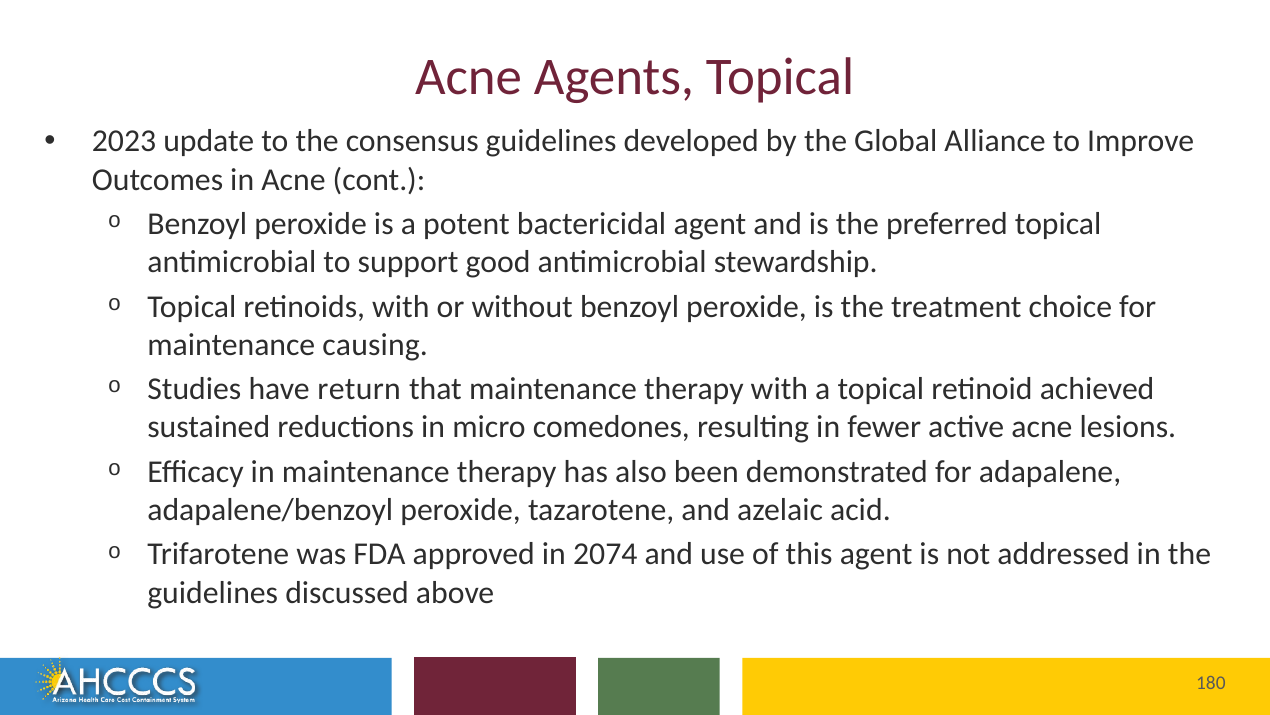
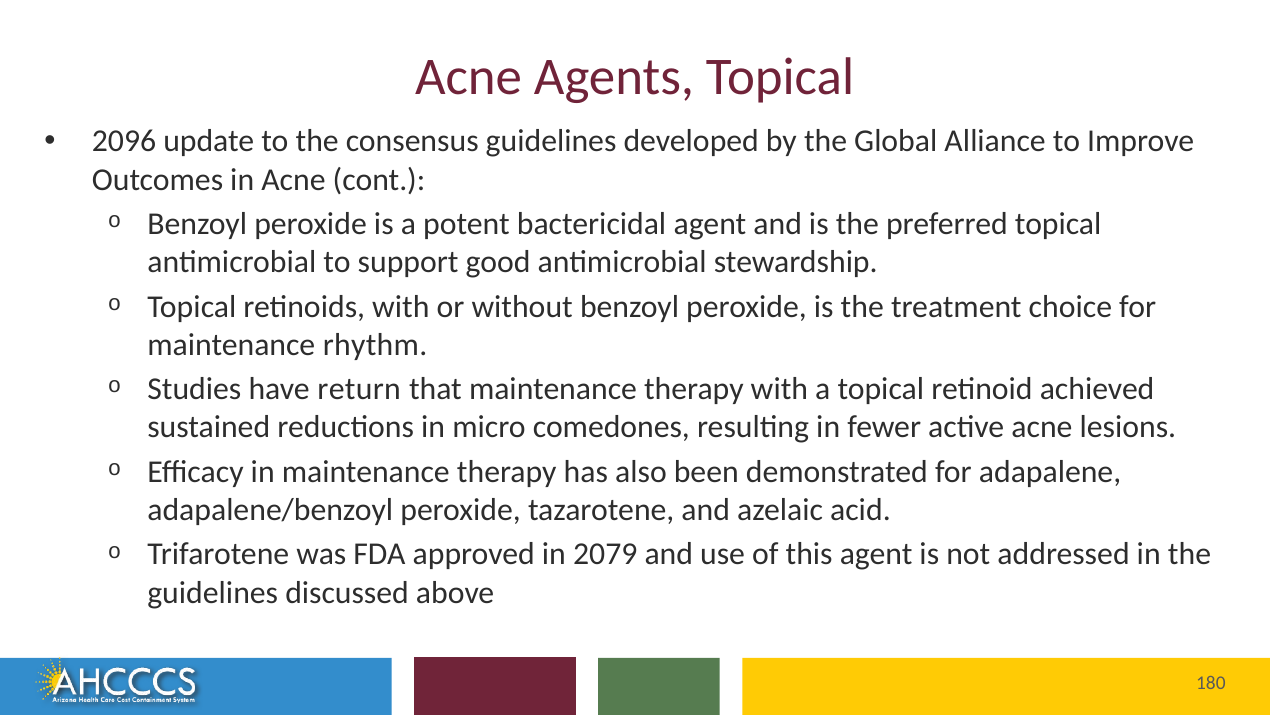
2023: 2023 -> 2096 (124, 141)
causing: causing -> rhythm (375, 344)
2074: 2074 -> 2079 (605, 554)
